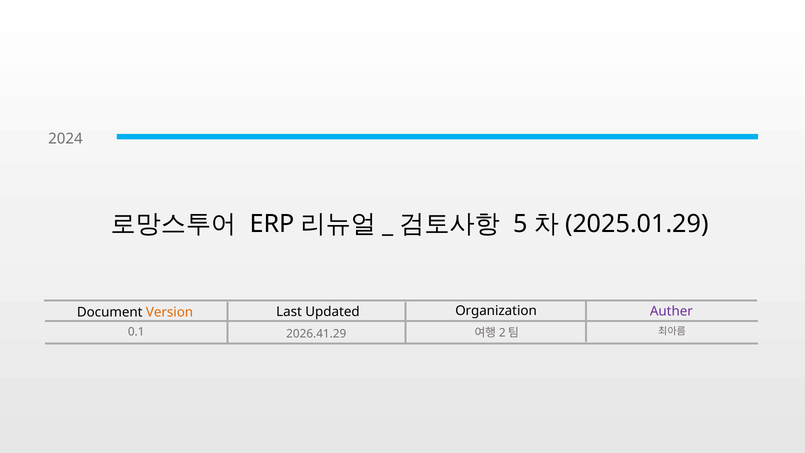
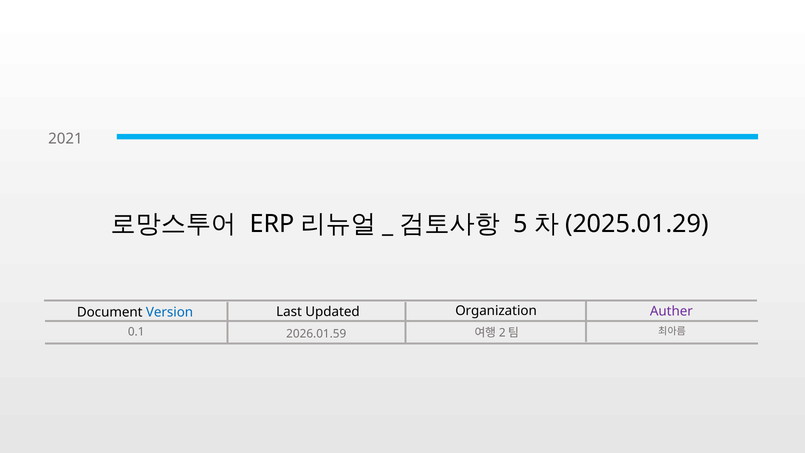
2024: 2024 -> 2021 (65, 139)
Version colour: orange -> blue (170, 312)
2026.41.29: 2026.41.29 -> 2026.01.59 (316, 334)
